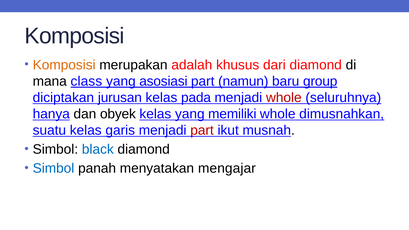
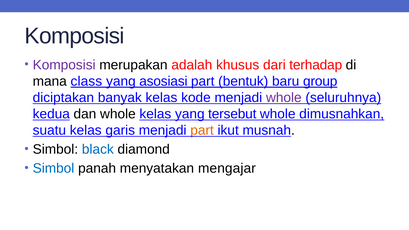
Komposisi colour: orange -> purple (64, 65)
dari diamond: diamond -> terhadap (316, 65)
namun: namun -> bentuk (243, 81)
jurusan: jurusan -> banyak (120, 98)
pada: pada -> kode (196, 98)
whole colour: red -> purple (284, 98)
hanya: hanya -> kedua (51, 114)
dan obyek: obyek -> whole (118, 114)
memiliki: memiliki -> tersebut (232, 114)
part colour: red -> orange (202, 130)
